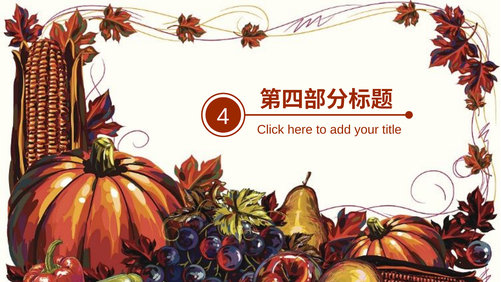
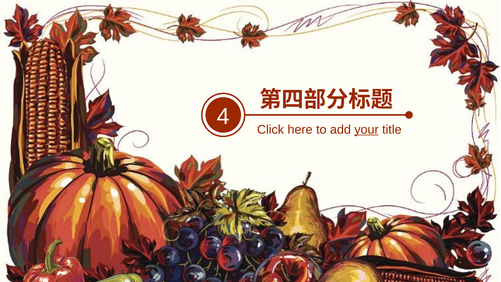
your underline: none -> present (367, 130)
